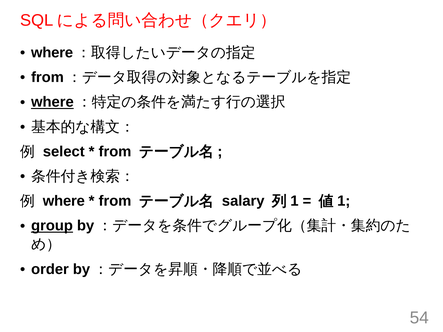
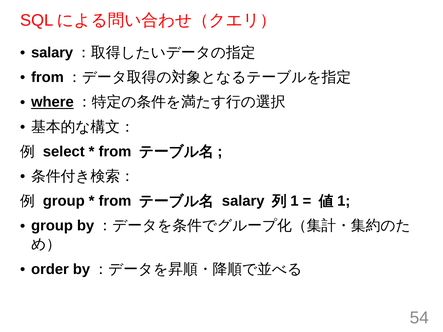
where: where -> salary (52, 53)
where: where -> group (64, 201)
group underline: present -> none (52, 226)
